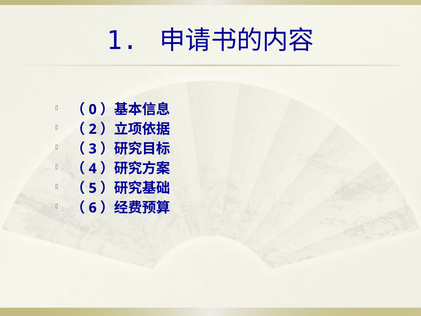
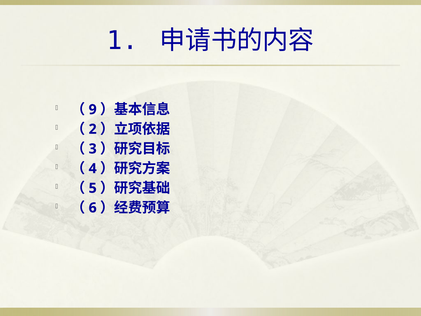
0: 0 -> 9 (93, 109)
